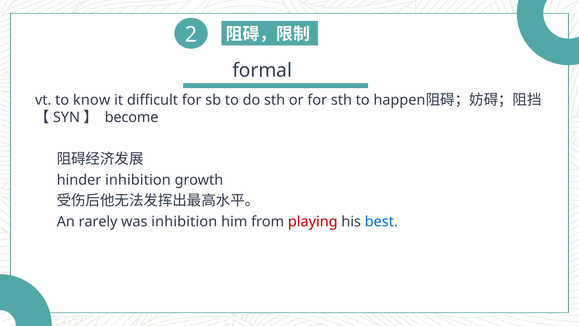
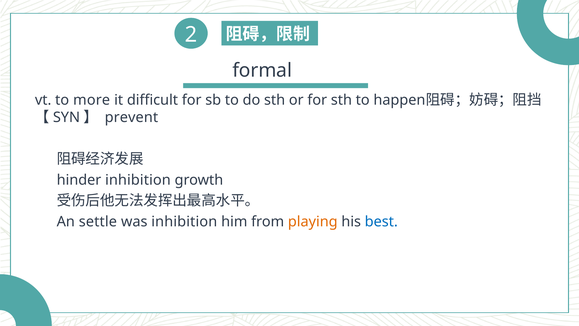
know: know -> more (92, 100)
become: become -> prevent (131, 117)
rarely: rarely -> settle (98, 222)
playing colour: red -> orange (313, 222)
